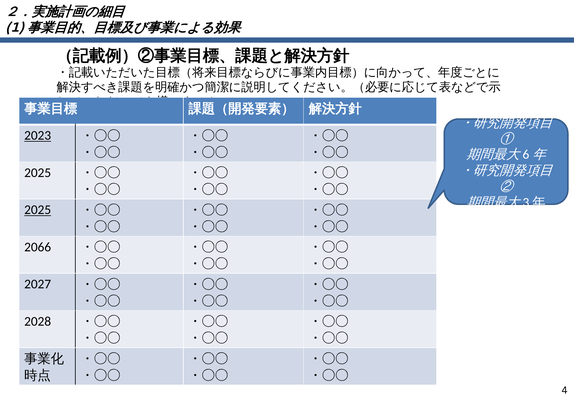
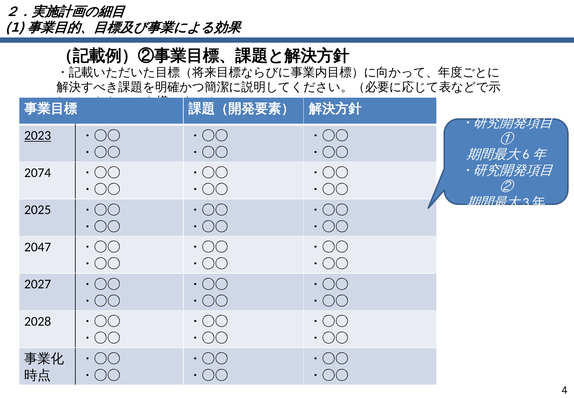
2025: 2025 -> 2074 (38, 172)
2025 underline: present -> none (38, 210)
2066: 2066 -> 2047 (38, 247)
